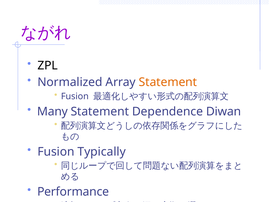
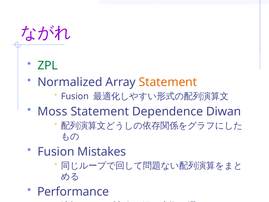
ZPL colour: black -> green (48, 65)
Many: Many -> Moss (52, 111)
Typically: Typically -> Mistakes (102, 151)
